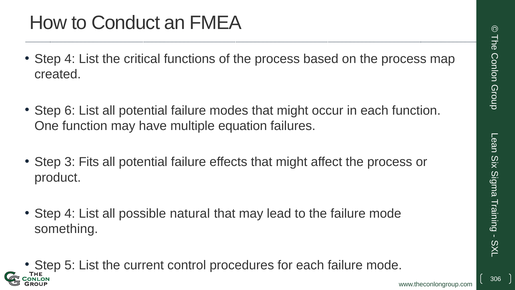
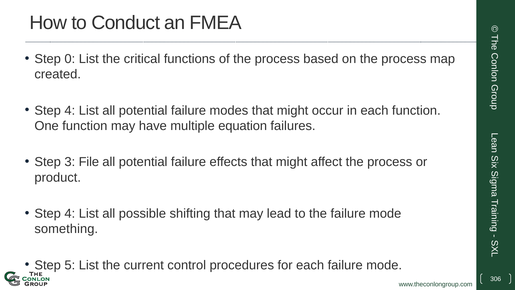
4: 4 -> 0 (70, 59)
6: 6 -> 4 (70, 110)
Fits: Fits -> File (89, 162)
natural: natural -> shifting (190, 213)
